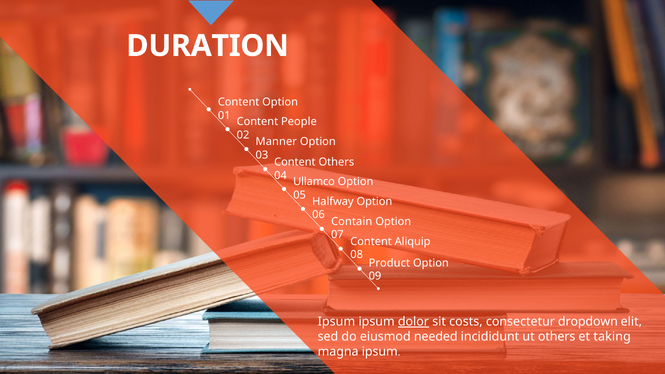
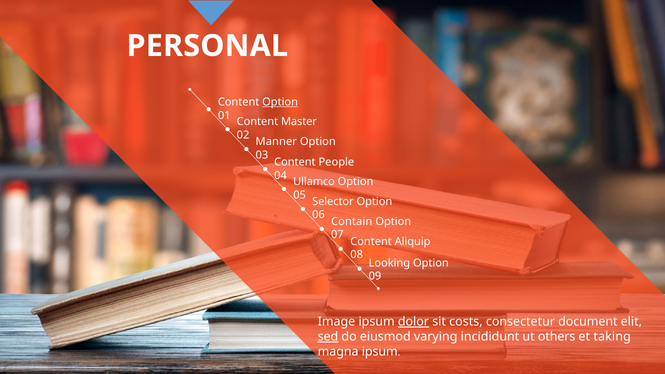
DURATION: DURATION -> PERSONAL (207, 46)
Option underline: none -> present (280, 102)
People: People -> Master (299, 122)
Content Others: Others -> People (336, 162)
Halfway: Halfway -> Selector (333, 201)
Product: Product -> Looking (389, 263)
Ipsum: Ipsum -> Image (336, 322)
dropdown: dropdown -> document (588, 322)
sed underline: none -> present (328, 337)
needed: needed -> varying (436, 337)
